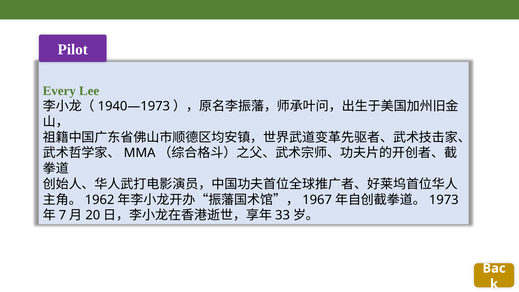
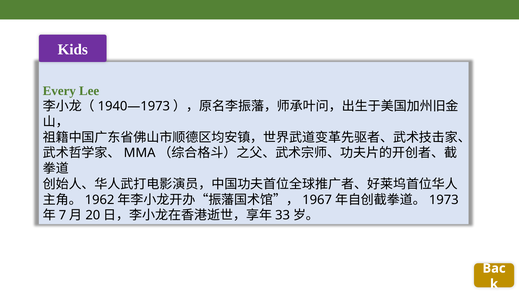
Pilot: Pilot -> Kids (73, 49)
